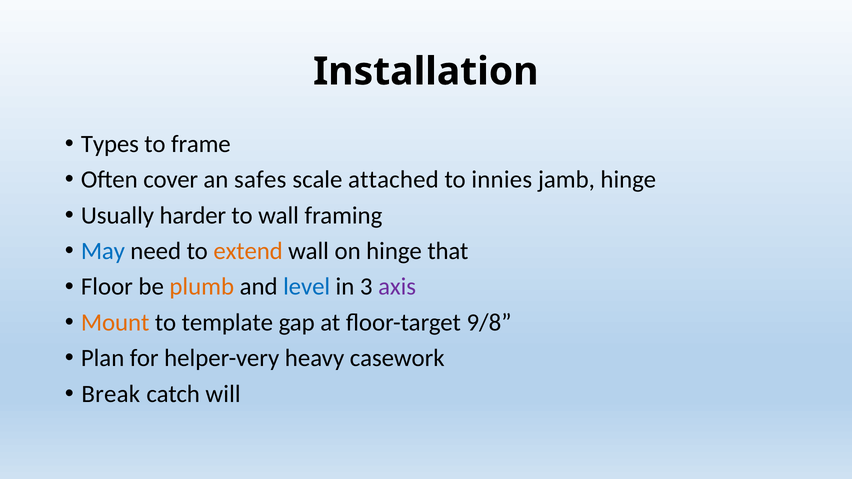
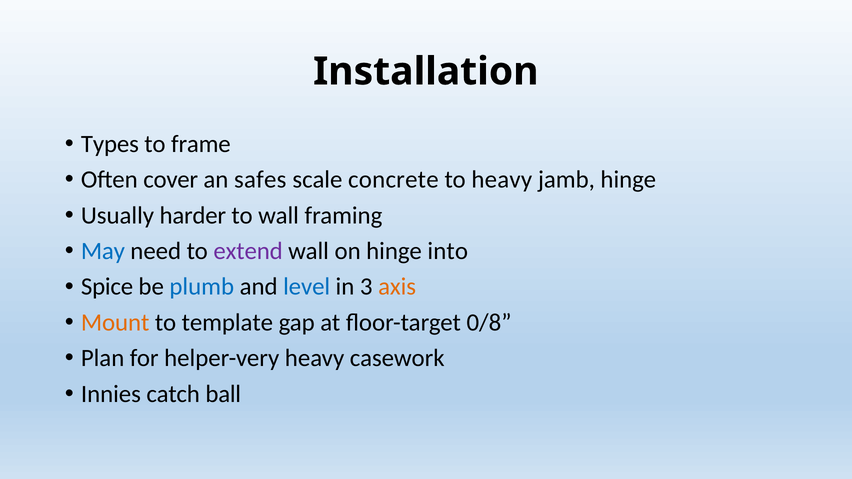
attached: attached -> concrete (393, 180)
to innies: innies -> heavy (502, 180)
extend colour: orange -> purple (248, 251)
that: that -> into (448, 251)
Floor: Floor -> Spice (107, 287)
plumb colour: orange -> blue (202, 287)
axis colour: purple -> orange (397, 287)
9/8: 9/8 -> 0/8 (489, 323)
Break: Break -> Innies (111, 394)
will: will -> ball (223, 394)
